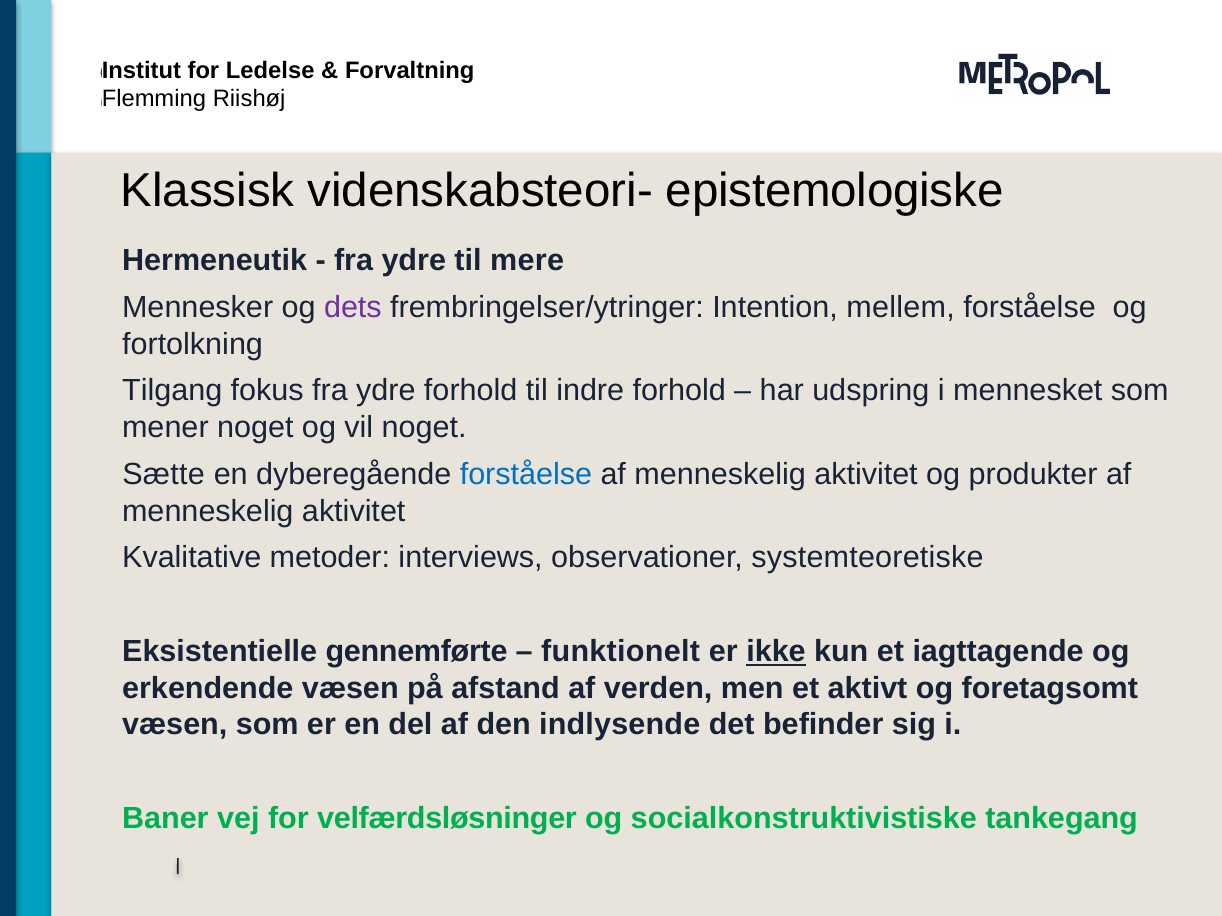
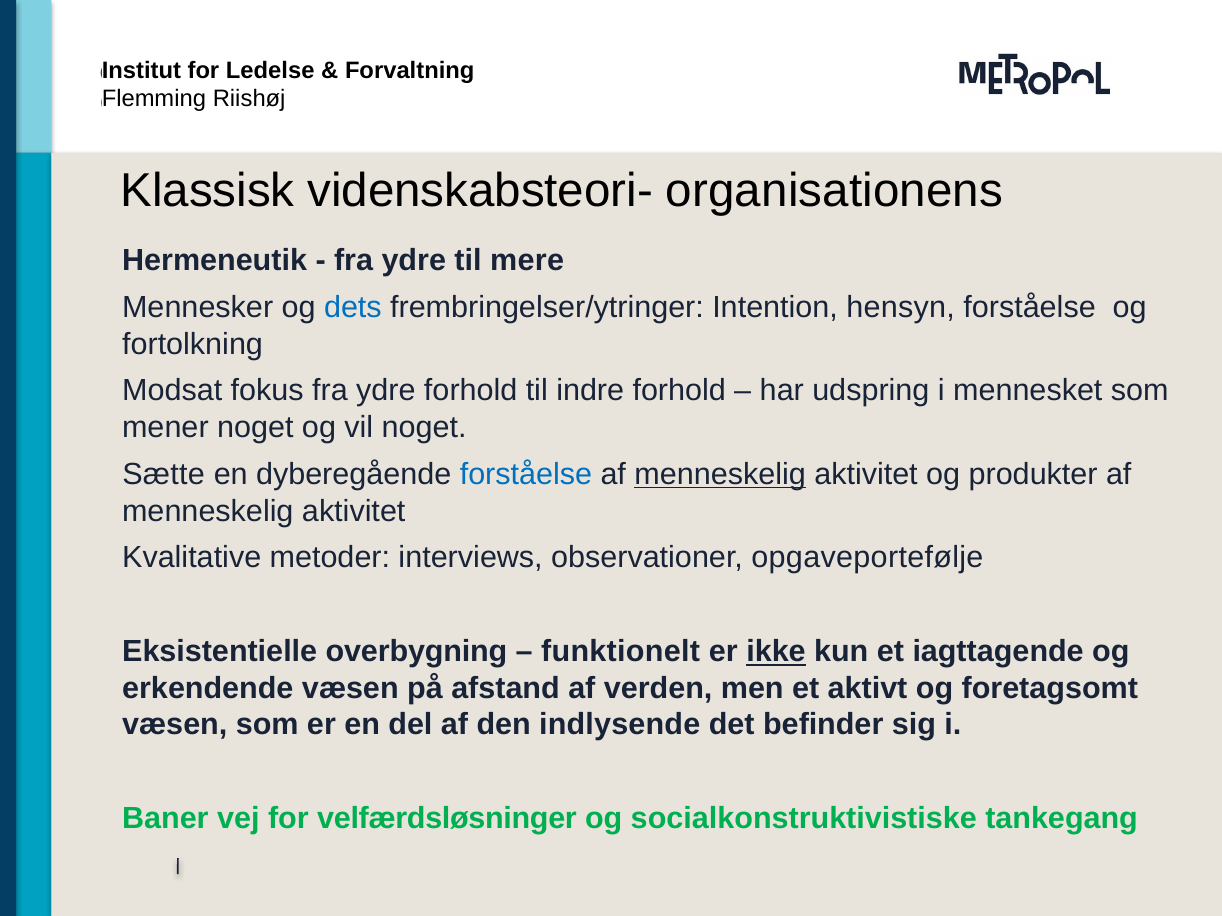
epistemologiske: epistemologiske -> organisationens (835, 191)
dets colour: purple -> blue (353, 308)
mellem: mellem -> hensyn (901, 308)
Tilgang: Tilgang -> Modsat (172, 391)
menneskelig underline: none -> present (720, 475)
systemteoretiske: systemteoretiske -> opgaveportefølje (867, 558)
gennemførte: gennemførte -> overbygning (416, 652)
